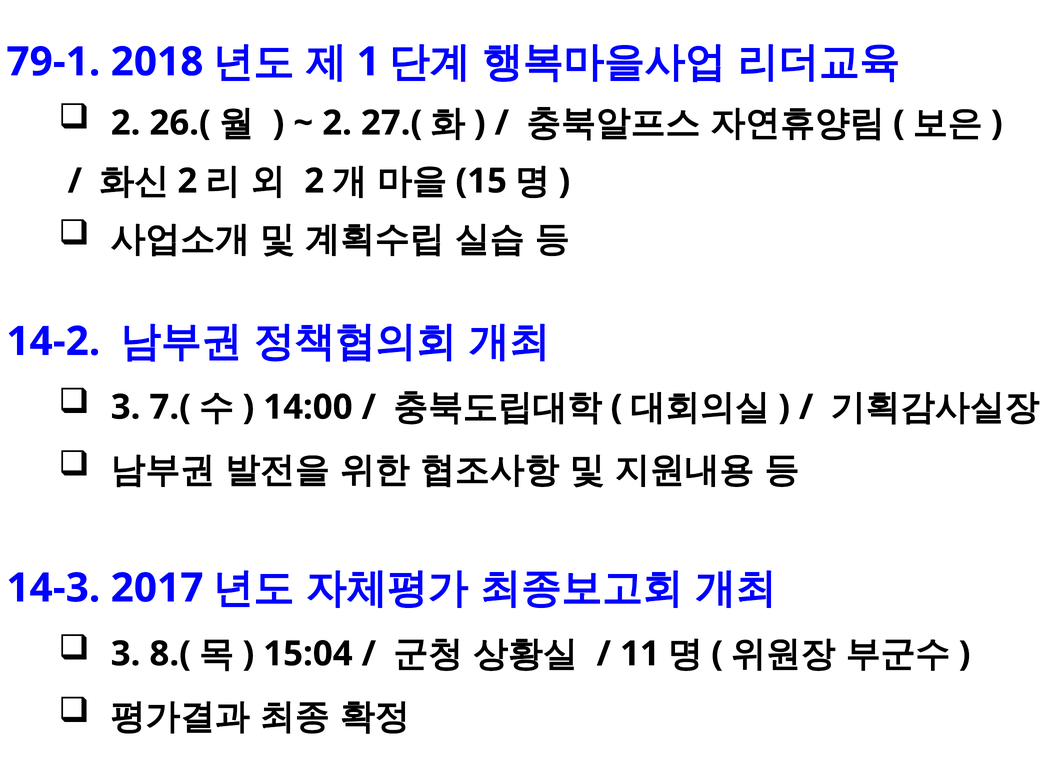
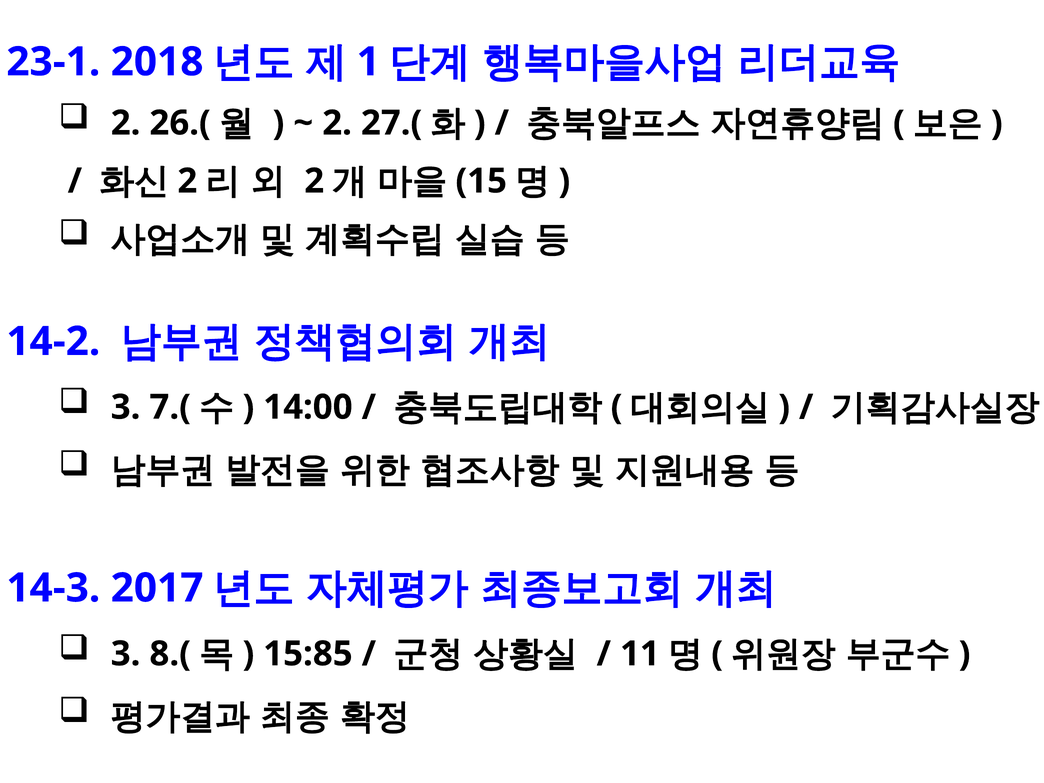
79-1: 79-1 -> 23-1 (53, 62)
15:04: 15:04 -> 15:85 (308, 654)
